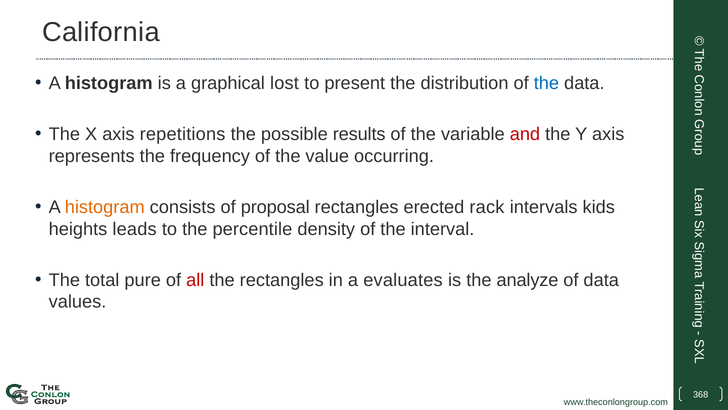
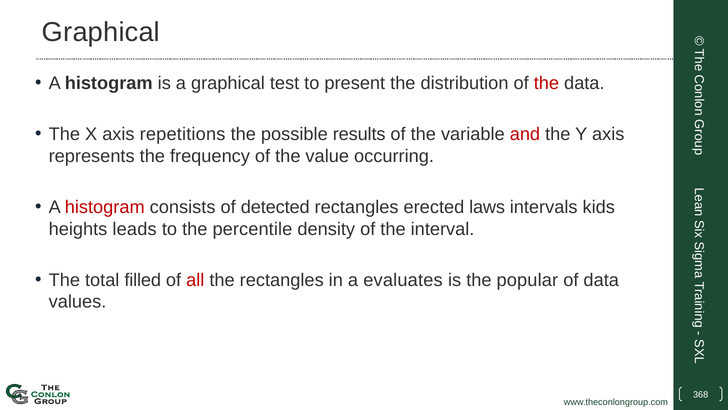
California: California -> Graphical (101, 32)
lost: lost -> test (285, 83)
the colour: blue -> red (546, 83)
histogram colour: orange -> red (105, 207)
proposal: proposal -> detected (275, 207)
rack: rack -> laws (487, 207)
pure: pure -> filled (143, 280)
analyze: analyze -> popular (527, 280)
